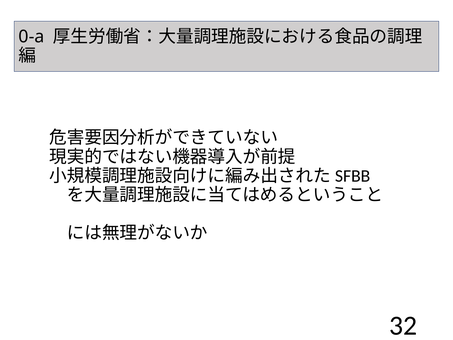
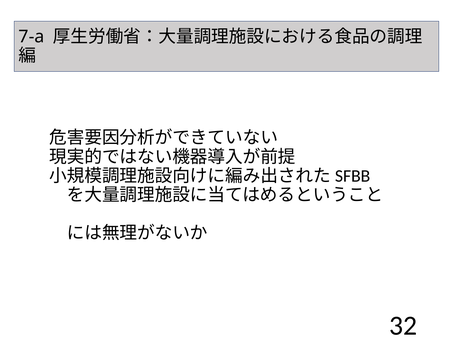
0-a: 0-a -> 7-a (31, 37)
